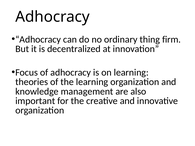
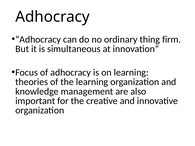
decentralized: decentralized -> simultaneous (74, 49)
